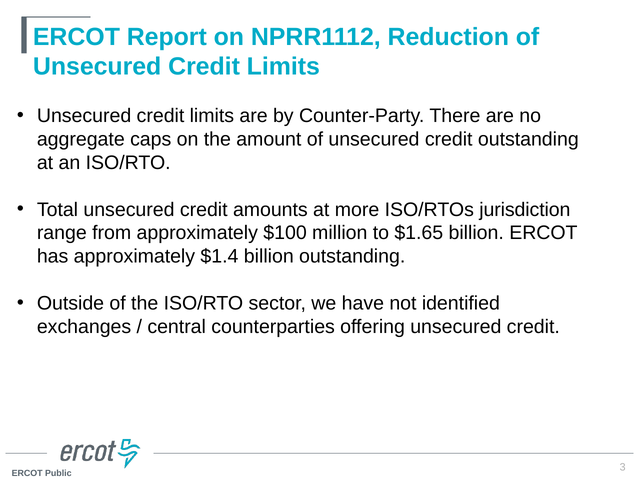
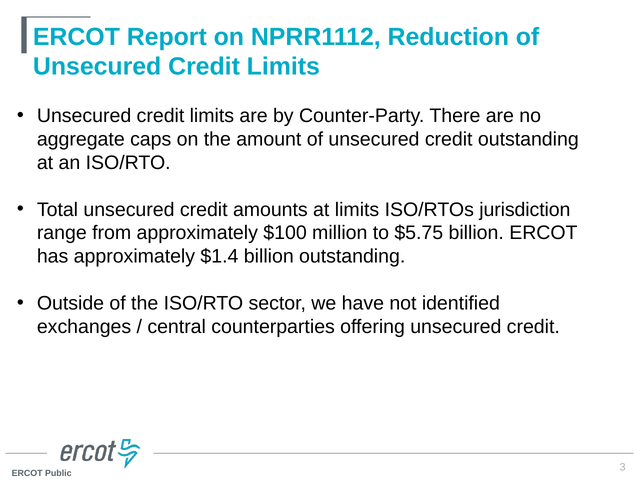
at more: more -> limits (357, 210)
$1.65: $1.65 -> $5.75 (419, 233)
